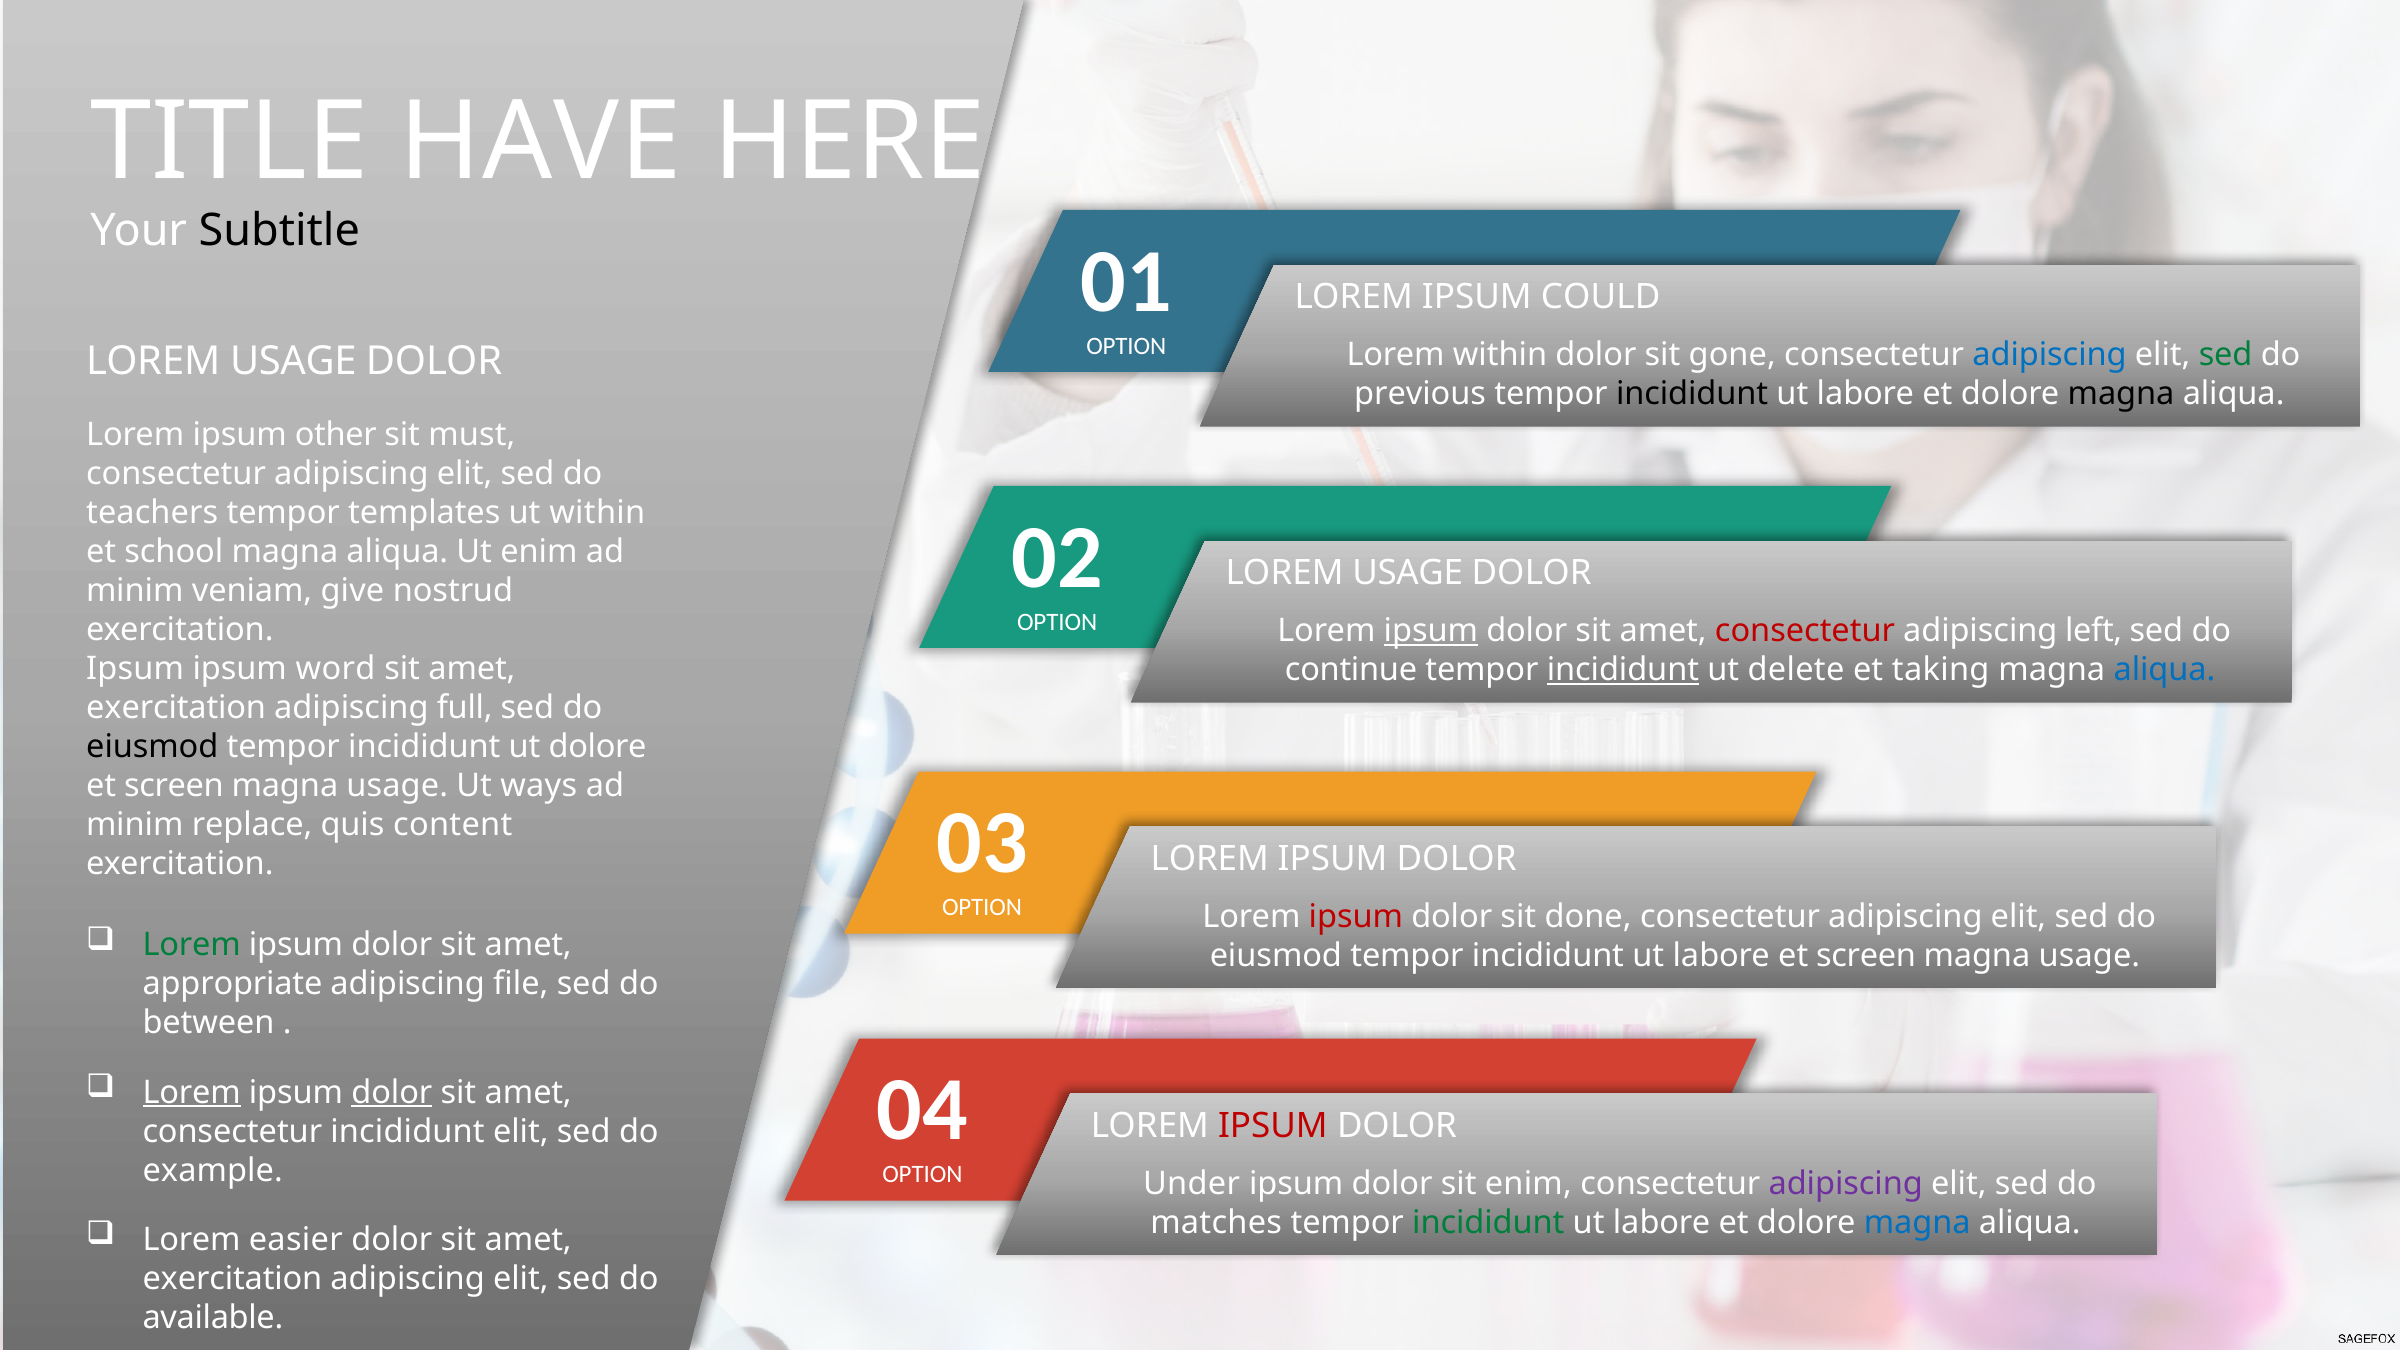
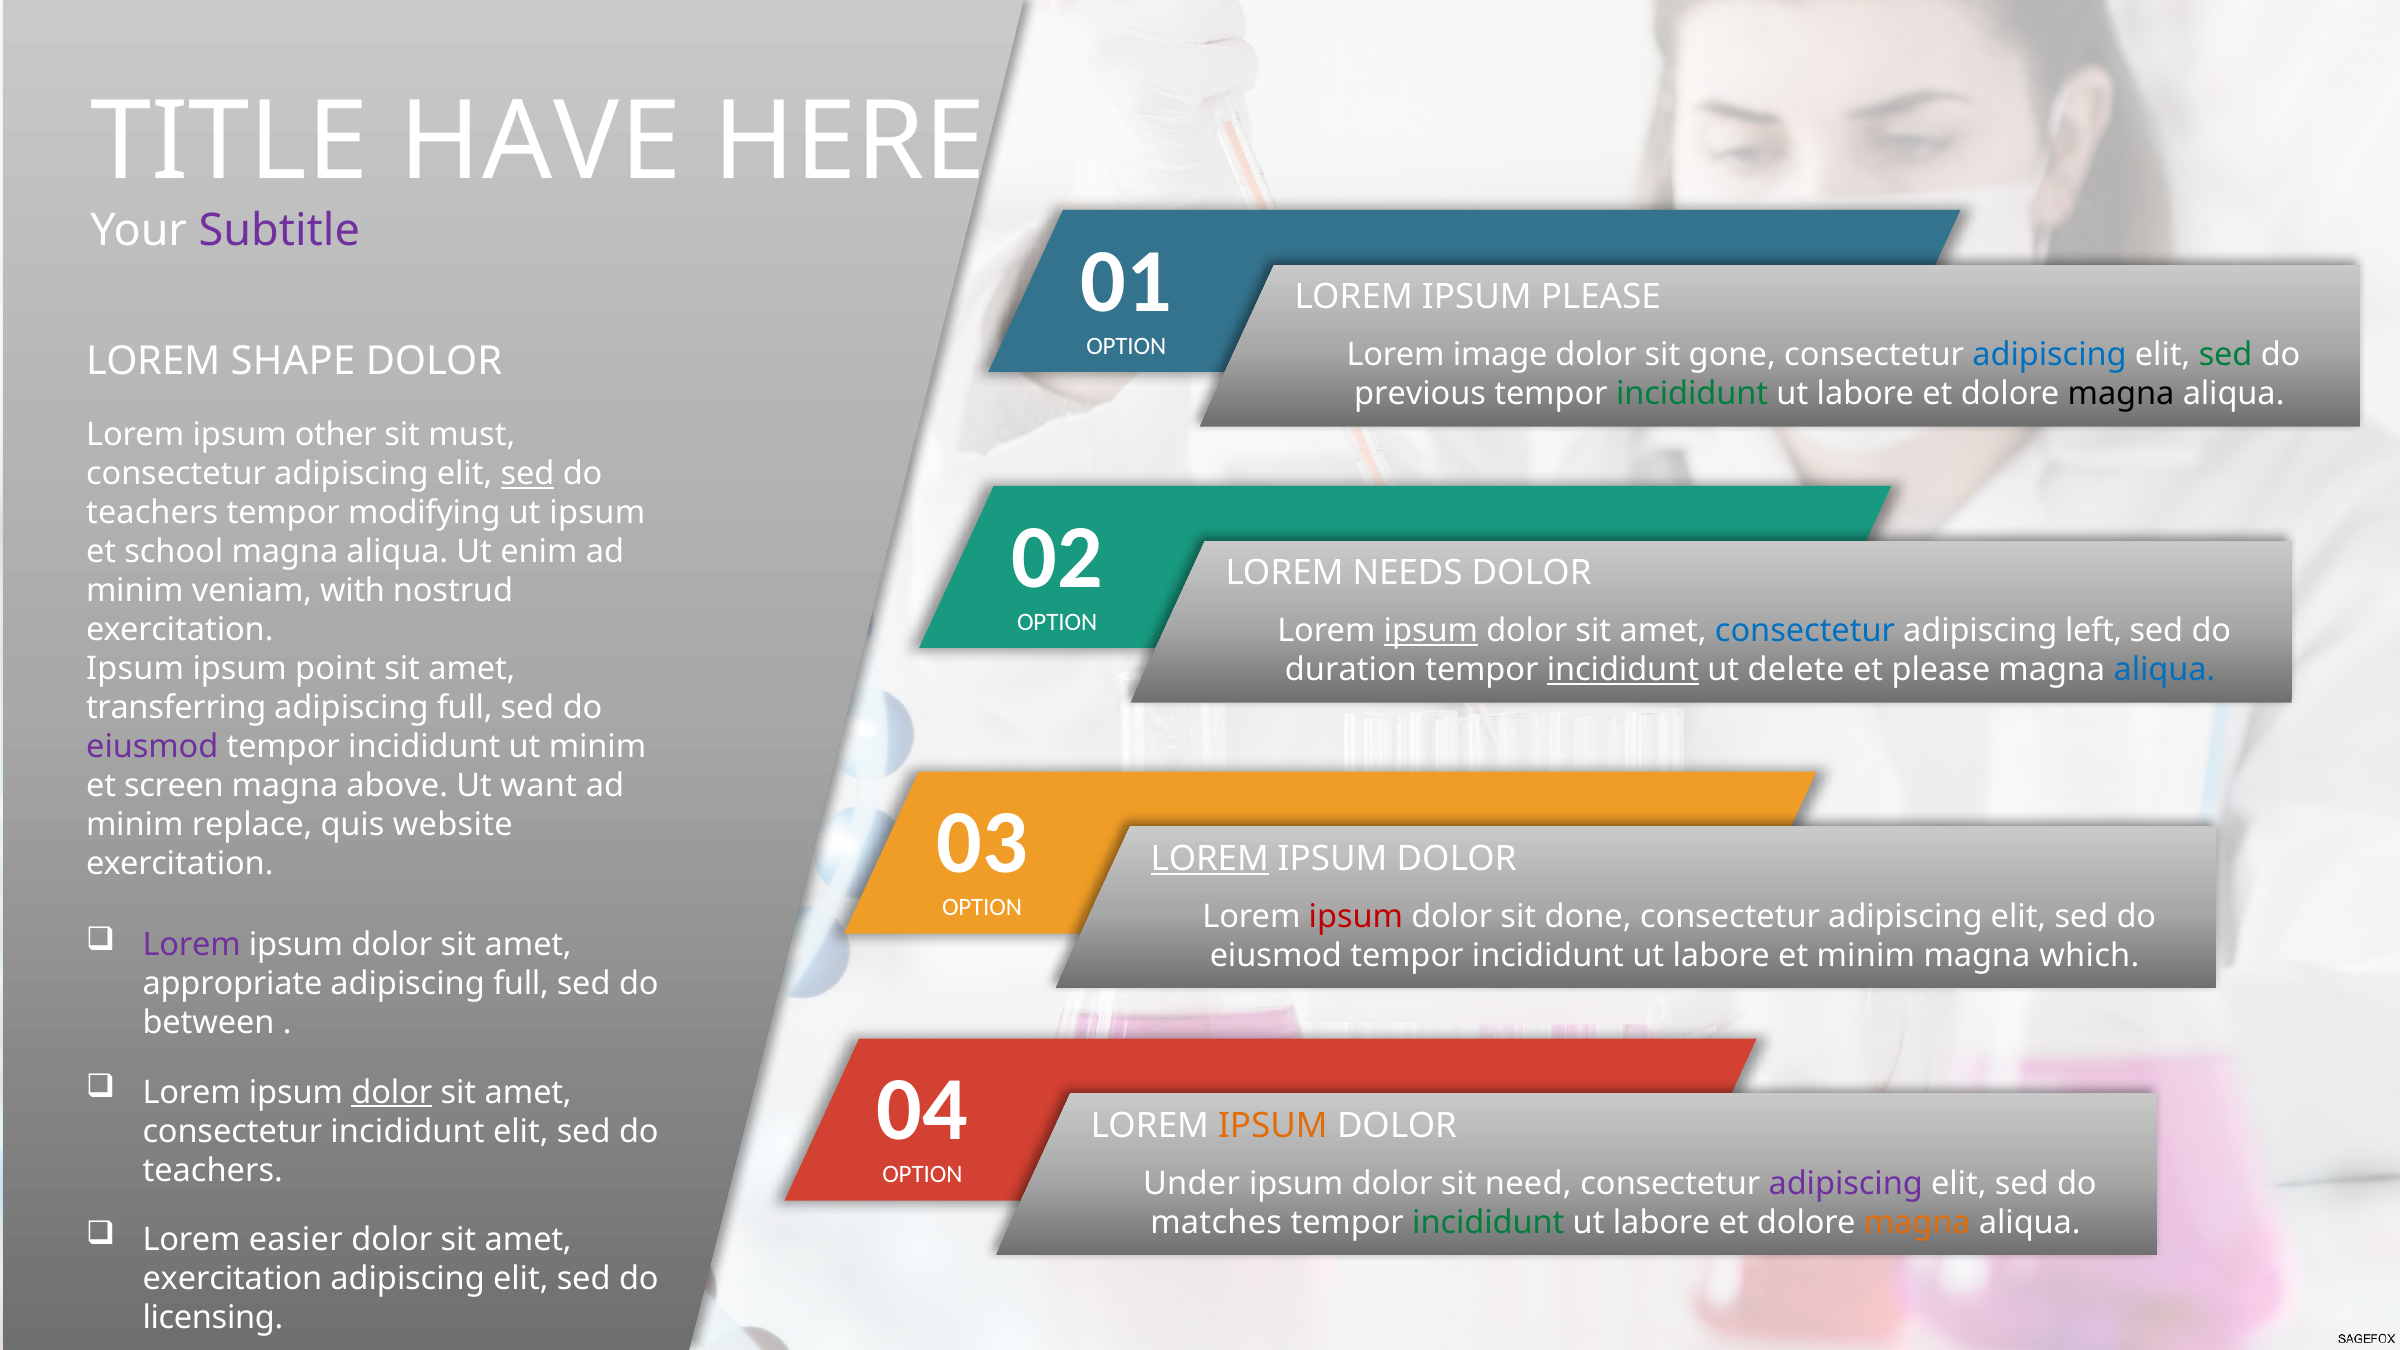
Subtitle colour: black -> purple (279, 231)
IPSUM COULD: COULD -> PLEASE (1601, 297)
Lorem within: within -> image (1500, 355)
USAGE: USAGE -> SHAPE (293, 361)
incididunt colour: black -> green (1692, 394)
sed underline: none -> present (527, 474)
templates: templates -> modifying (424, 513)
ut within: within -> ipsum (597, 513)
USAGE: USAGE -> NEEDS (1408, 573)
give: give -> with (353, 591)
consectetur colour: red -> blue (1805, 631)
word: word -> point (336, 669)
continue: continue -> duration (1351, 670)
et taking: taking -> please (1941, 670)
exercitation: exercitation -> transferring (176, 708)
eiusmod colour: black -> purple (152, 747)
ut dolore: dolore -> minim (598, 747)
usage: usage -> above (397, 786)
ways: ways -> want (539, 786)
content: content -> website (453, 825)
LOREM underline: none -> present (1210, 859)
Lorem colour: green -> purple (192, 945)
labore et screen: screen -> minim (1866, 956)
usage: usage -> which (2089, 956)
file: file -> full (521, 984)
Lorem underline: present -> none (192, 1092)
IPSUM colour: red -> orange (1273, 1126)
example: example -> teachers (213, 1170)
sit enim: enim -> need (1528, 1183)
magna colour: blue -> orange (1917, 1223)
available: available -> licensing (213, 1318)
